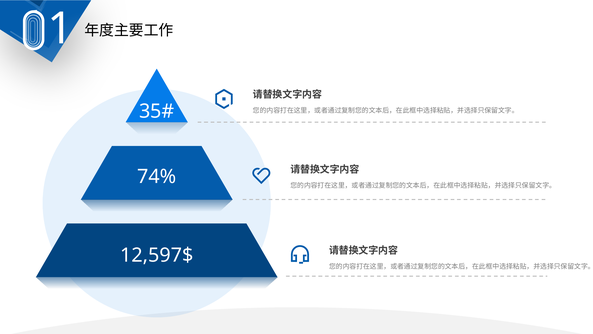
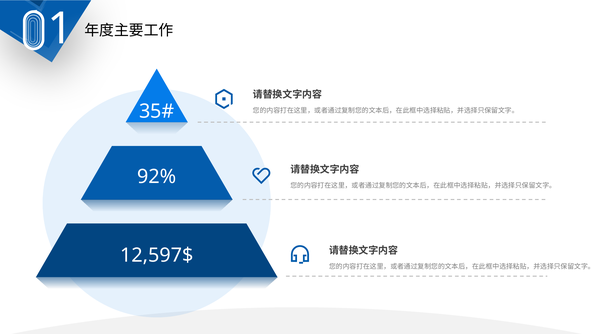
74%: 74% -> 92% (157, 176)
